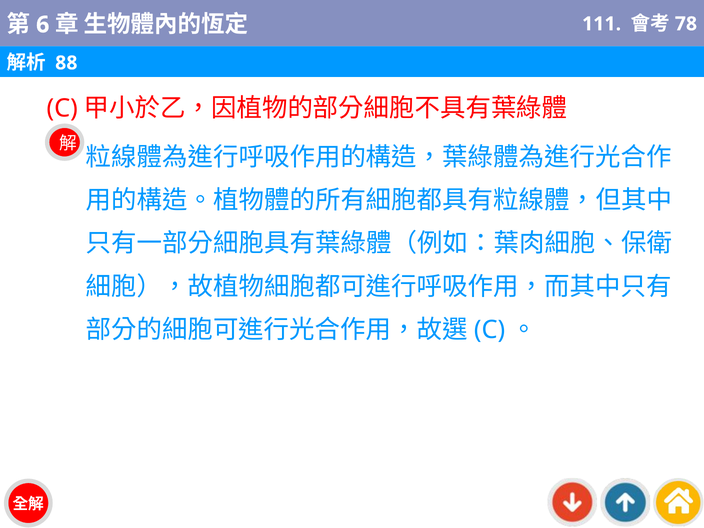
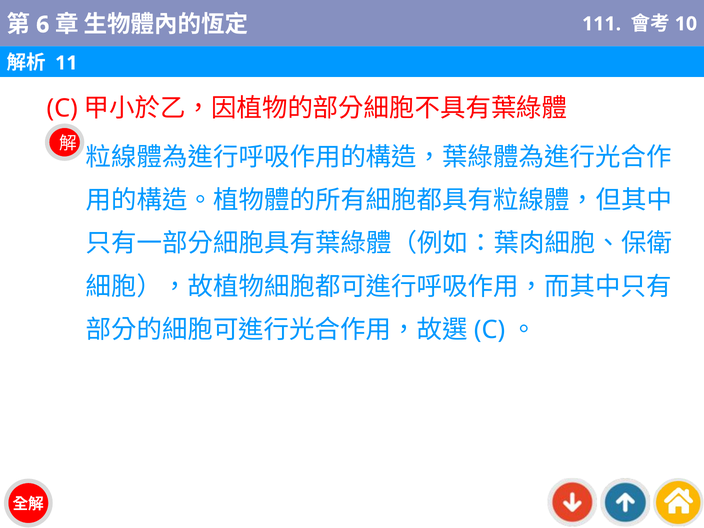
78: 78 -> 10 (686, 24)
88: 88 -> 11 (66, 63)
